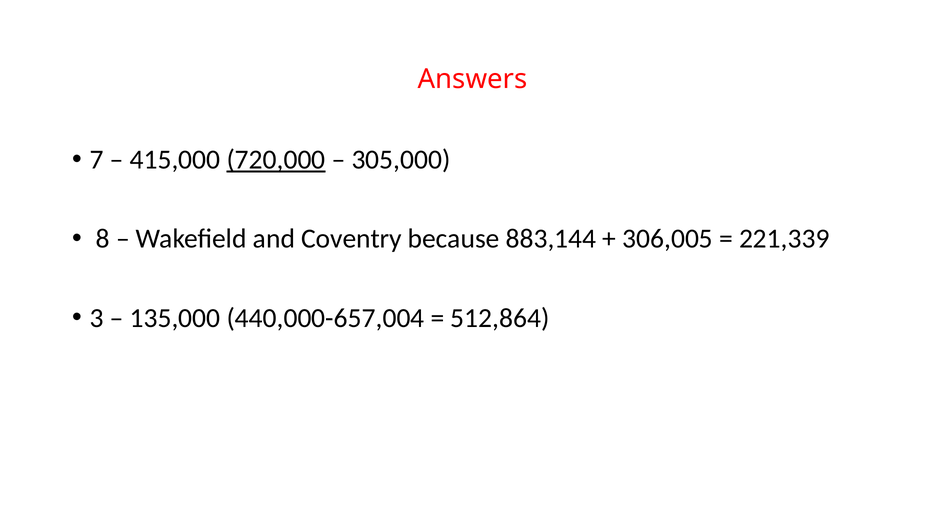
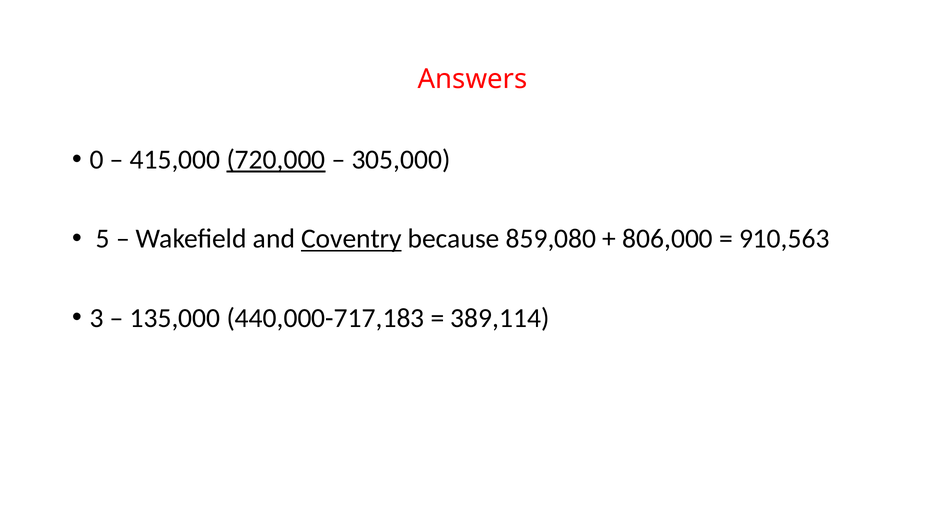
7: 7 -> 0 (97, 160)
8: 8 -> 5 (103, 239)
Coventry underline: none -> present (351, 239)
883,144: 883,144 -> 859,080 (551, 239)
306,005: 306,005 -> 806,000 (668, 239)
221,339: 221,339 -> 910,563 (784, 239)
440,000-657,004: 440,000-657,004 -> 440,000-717,183 (325, 318)
512,864: 512,864 -> 389,114 (500, 318)
